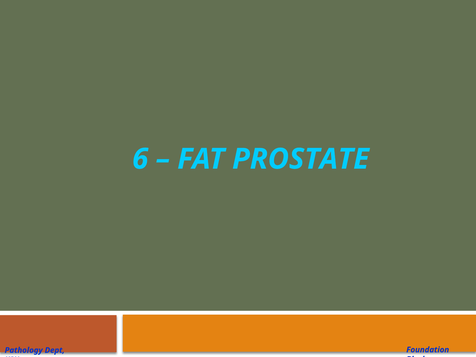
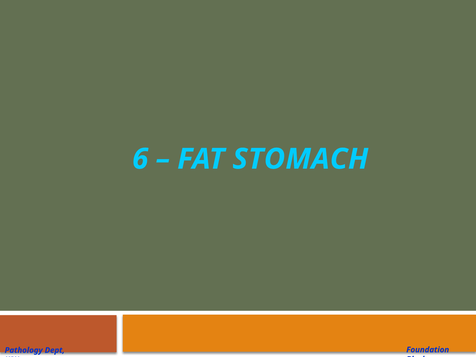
PROSTATE: PROSTATE -> STOMACH (300, 159)
